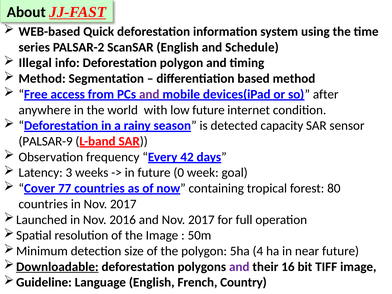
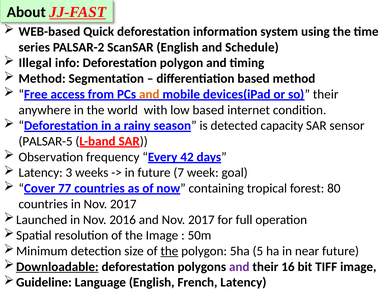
and colour: purple -> orange (149, 94)
so after: after -> their (326, 94)
low future: future -> based (208, 110)
PALSAR-9: PALSAR-9 -> PALSAR-5 (46, 141)
0: 0 -> 7 (179, 173)
the underline: none -> present (169, 251)
4: 4 -> 5 (258, 251)
French Country: Country -> Latency (243, 282)
